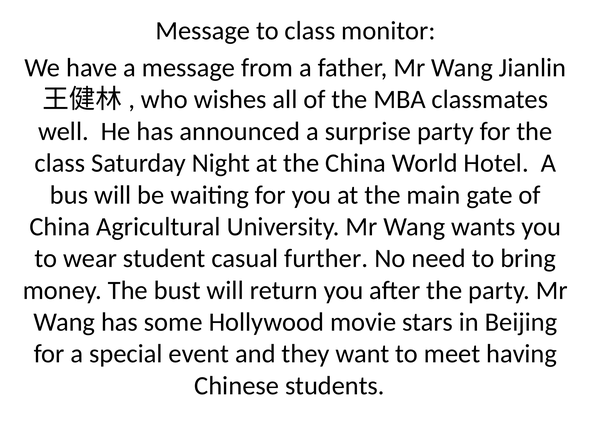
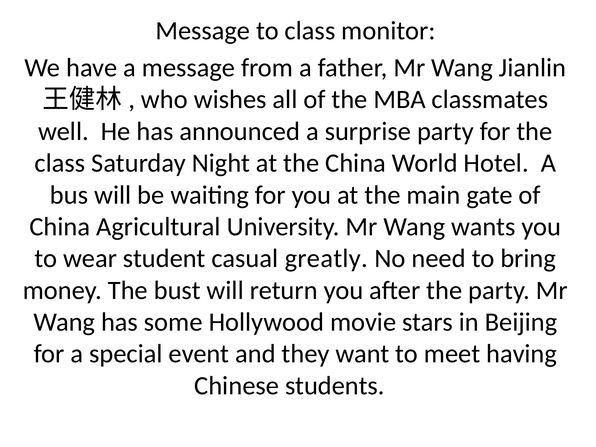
further: further -> greatly (326, 259)
